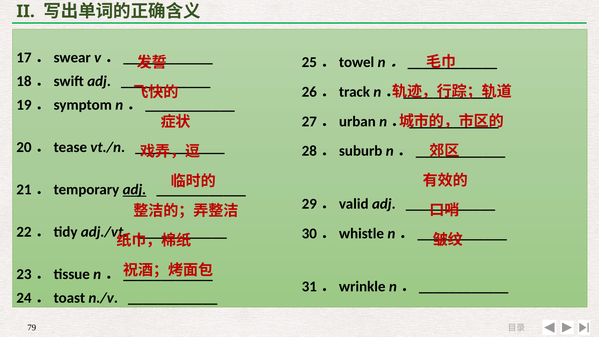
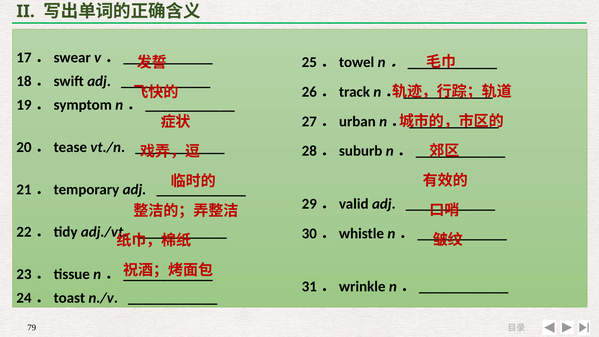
adj underline: present -> none (134, 190)
